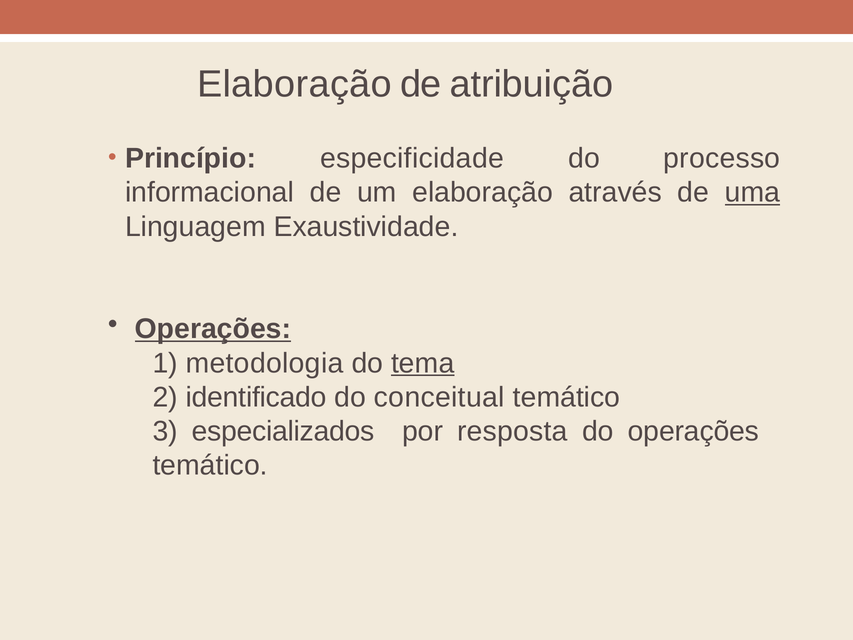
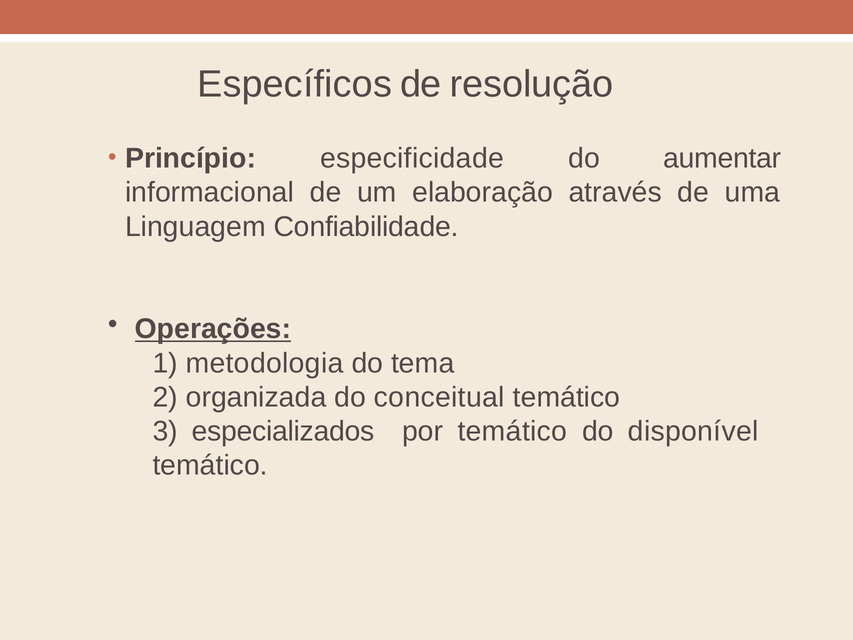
Elaboração: Elaboração -> Específicos (295, 84)
atribuição: atribuição -> resolução (531, 84)
processo: processo -> aumentar (722, 158)
uma underline: present -> none (753, 193)
Exaustividade: Exaustividade -> Confiabilidade (366, 227)
tema underline: present -> none (423, 363)
identificado: identificado -> organizada (256, 397)
por resposta: resposta -> temático (512, 431)
do operações: operações -> disponível (693, 431)
